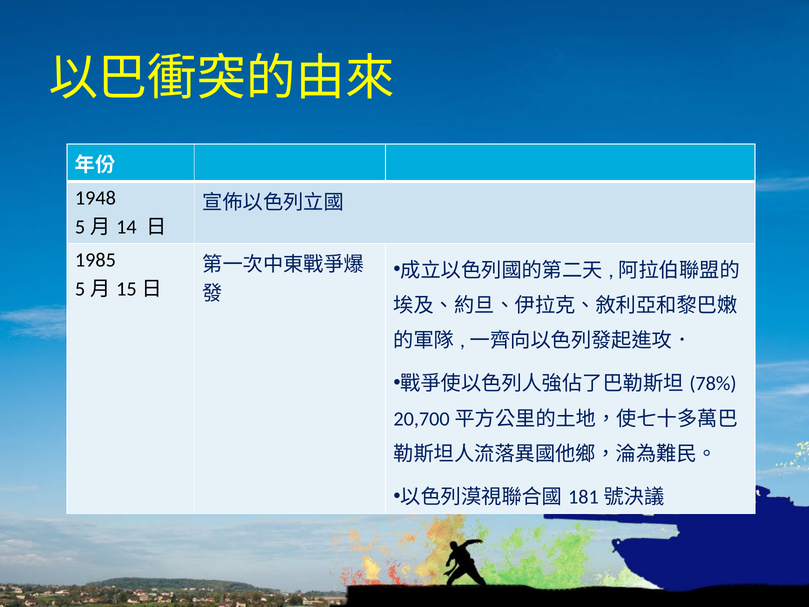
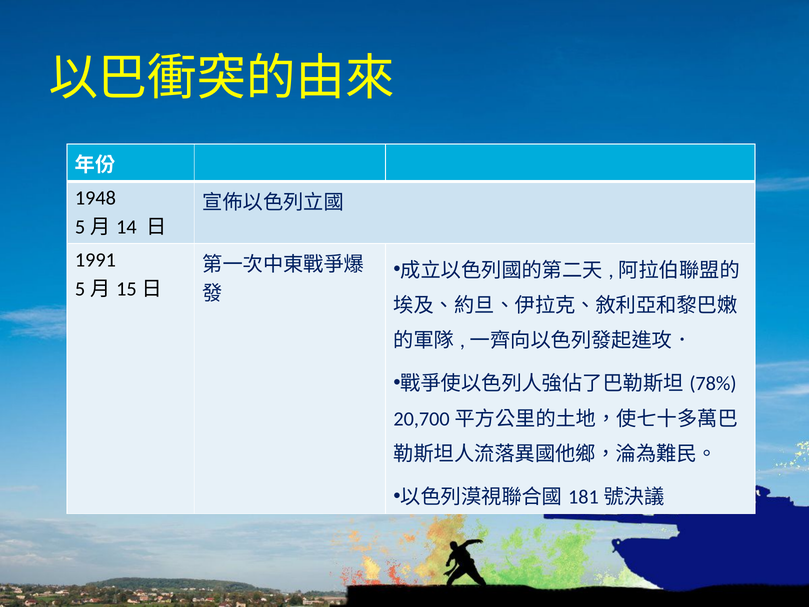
1985: 1985 -> 1991 (95, 260)
